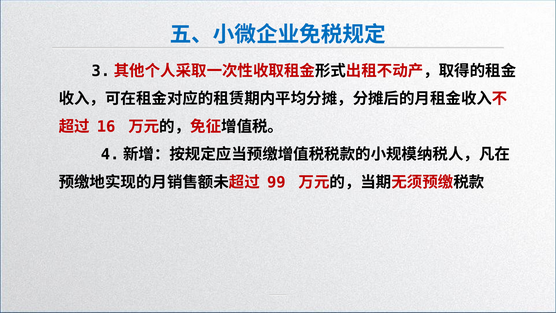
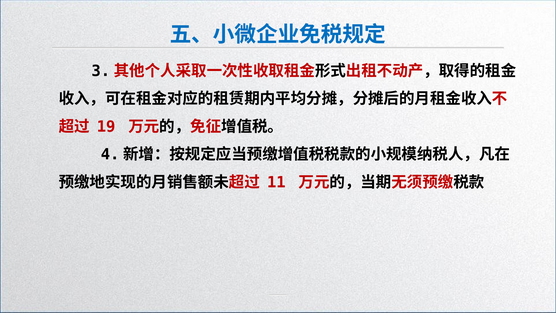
16: 16 -> 19 (106, 127)
99: 99 -> 11 (276, 182)
